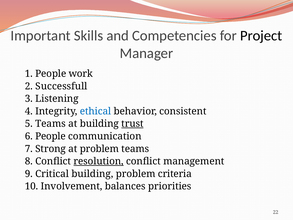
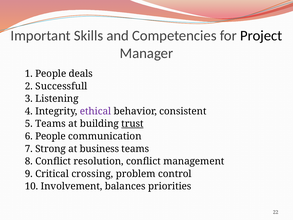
work: work -> deals (81, 74)
ethical colour: blue -> purple (96, 111)
at problem: problem -> business (99, 149)
resolution underline: present -> none (99, 161)
Critical building: building -> crossing (92, 174)
criteria: criteria -> control (175, 174)
